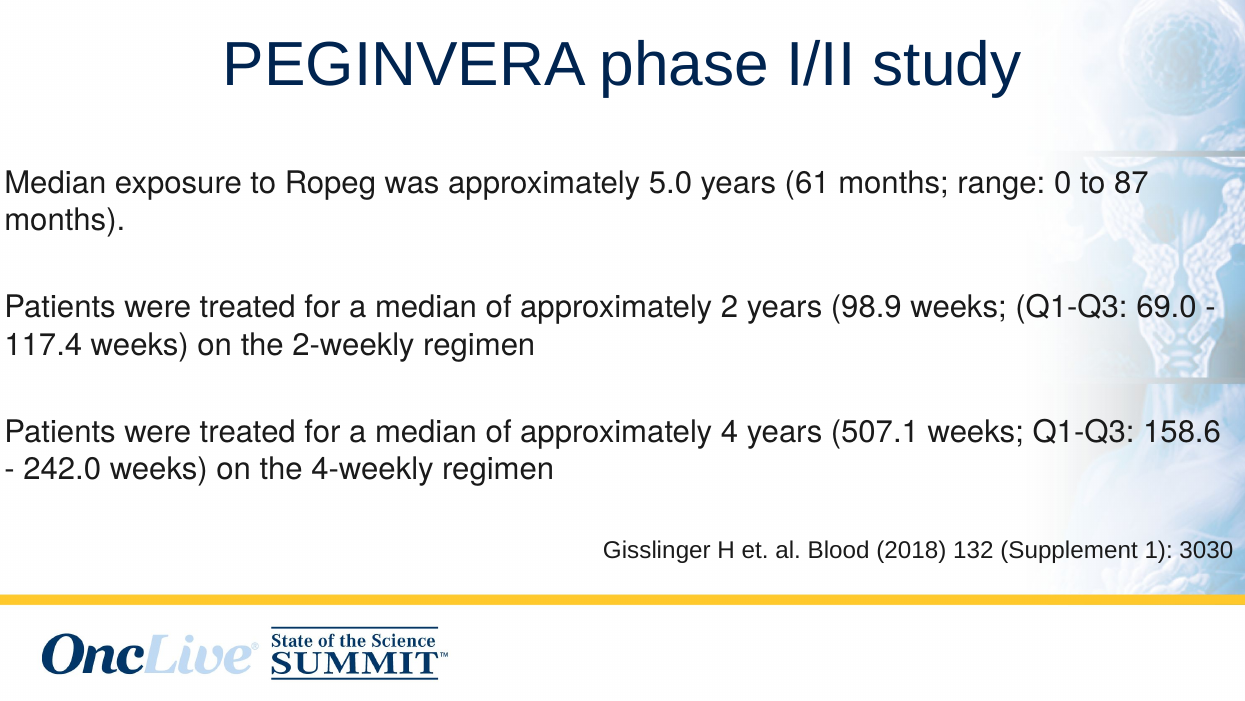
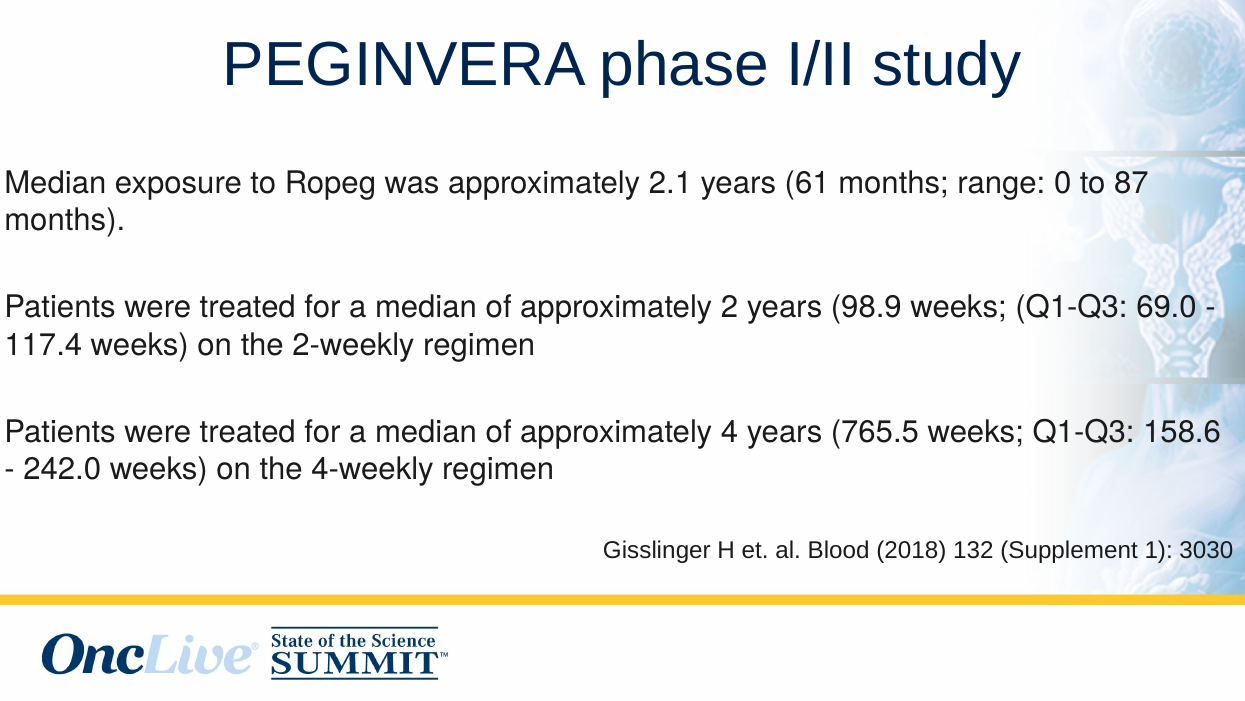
5.0: 5.0 -> 2.1 (670, 183)
507.1: 507.1 -> 765.5 (875, 432)
